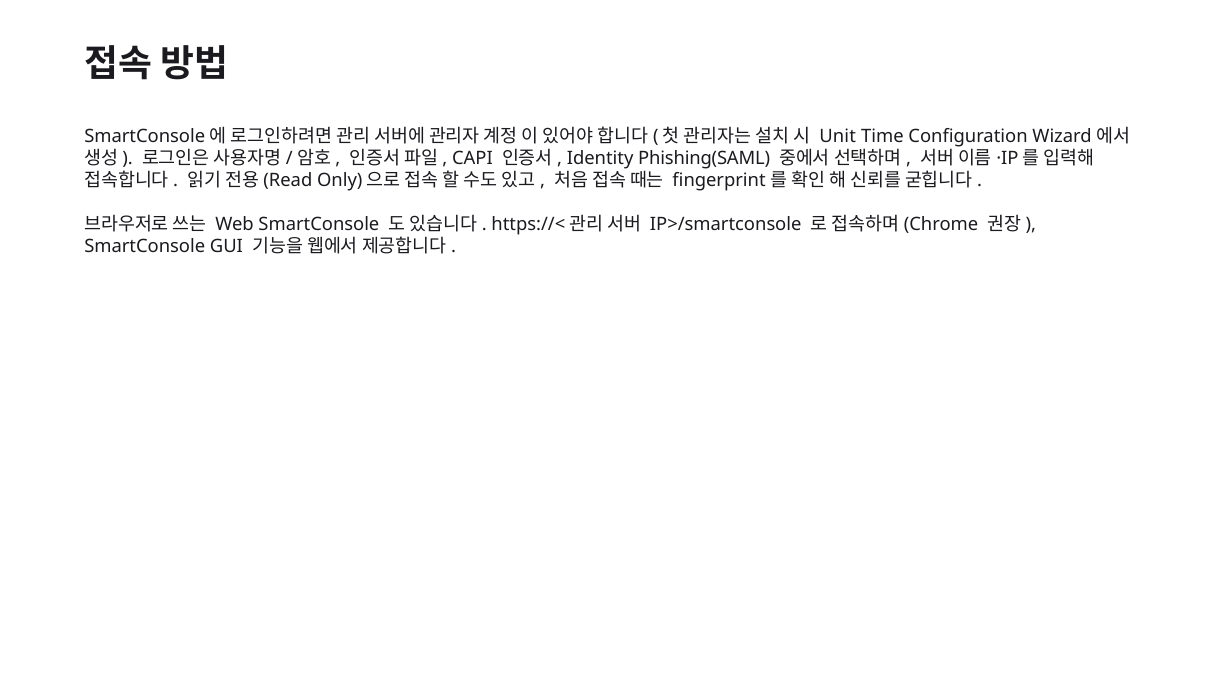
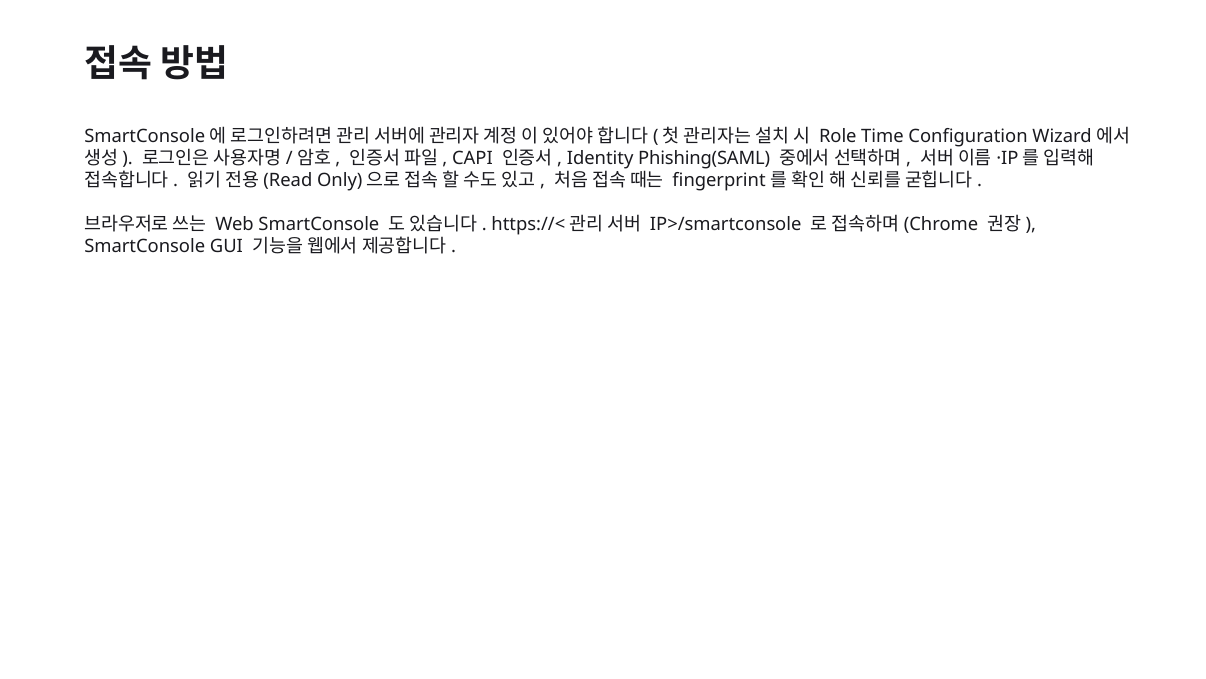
Unit: Unit -> Role (838, 136)
